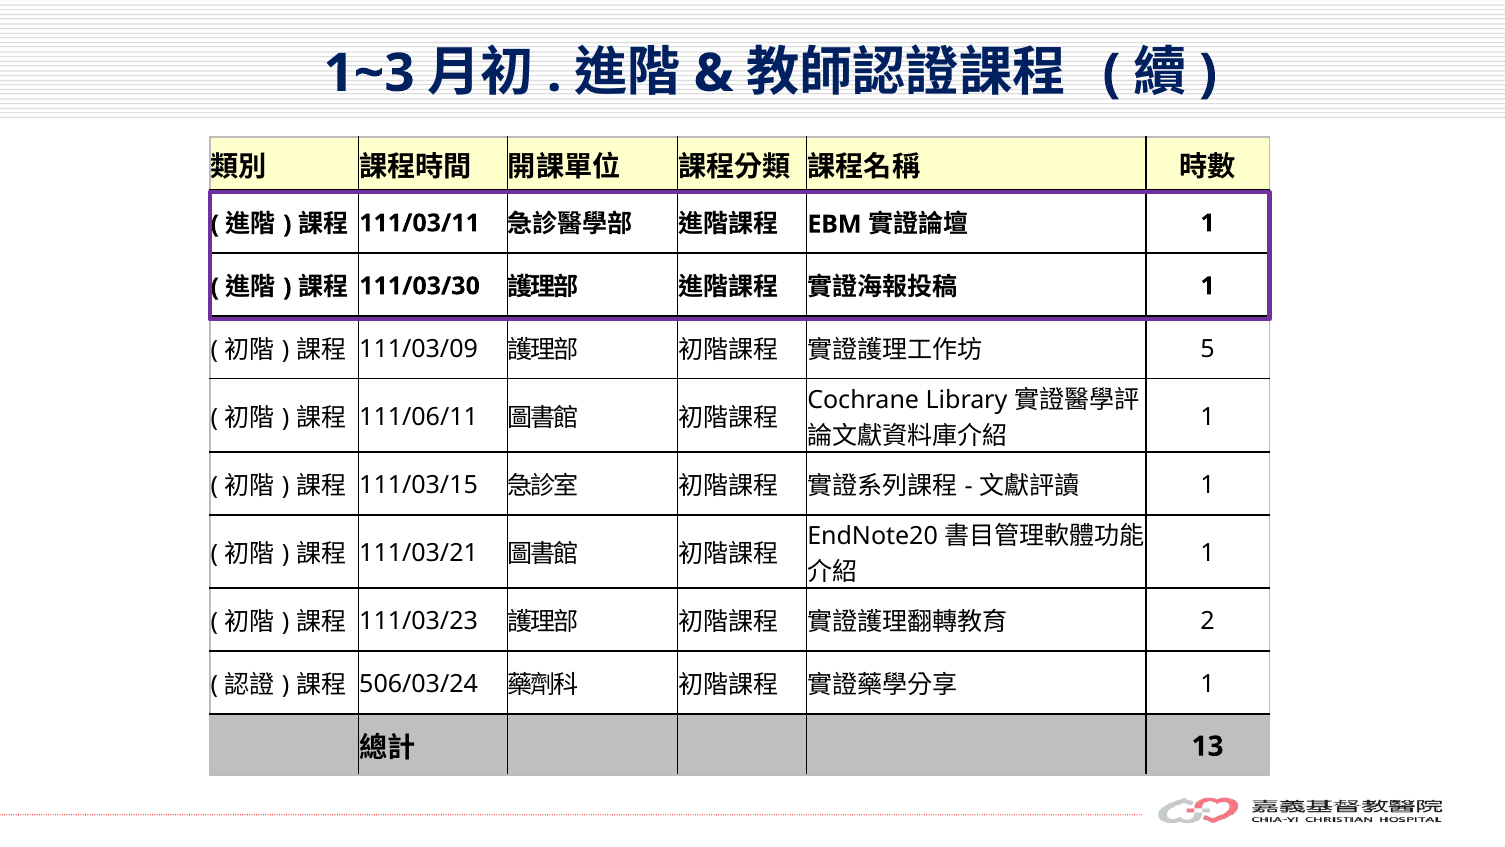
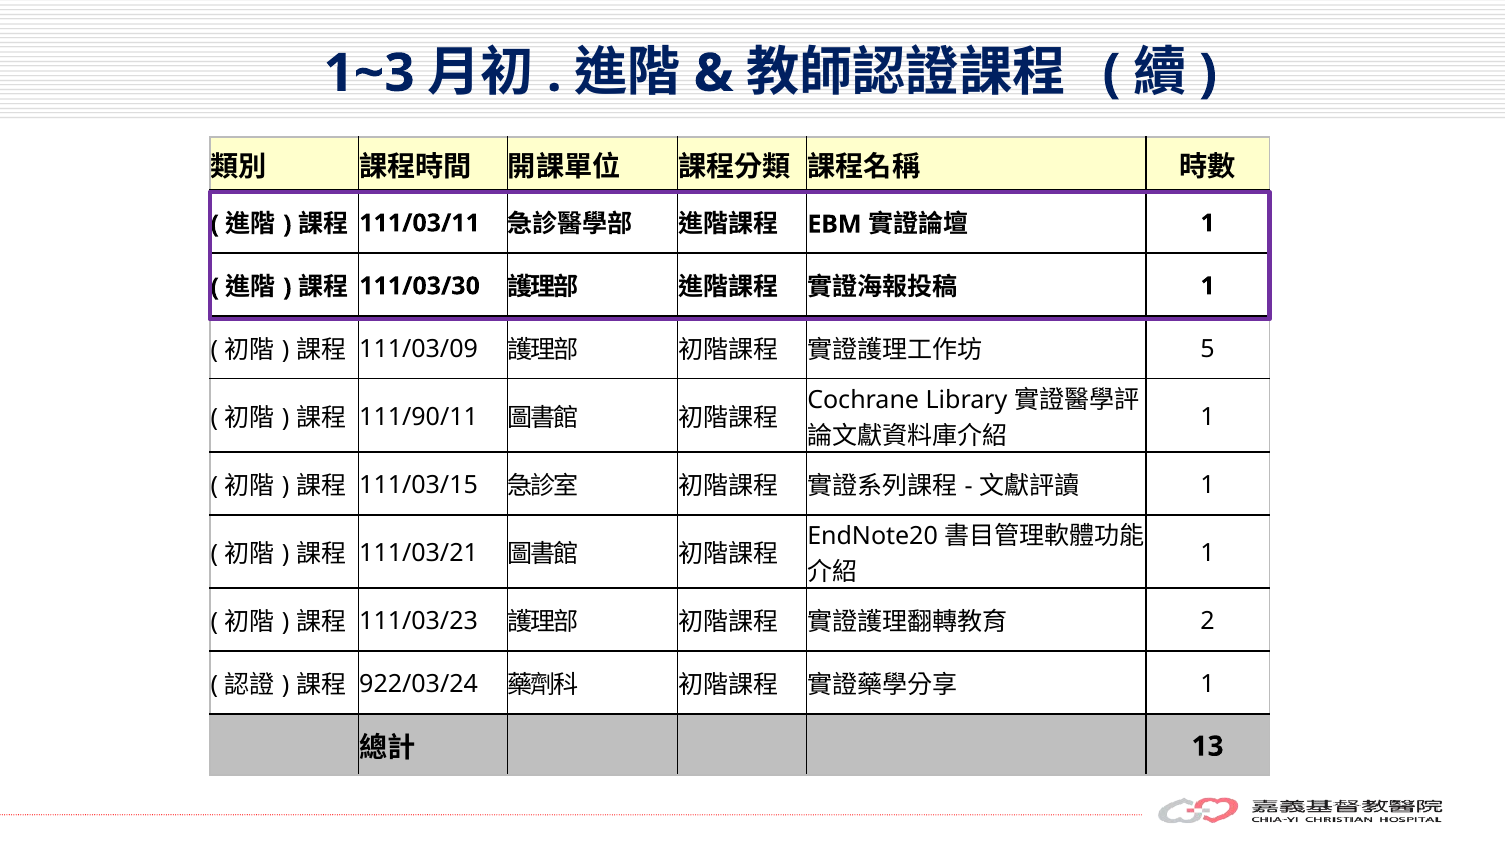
111/06/11: 111/06/11 -> 111/90/11 (419, 417)
506/03/24: 506/03/24 -> 922/03/24 (419, 684)
